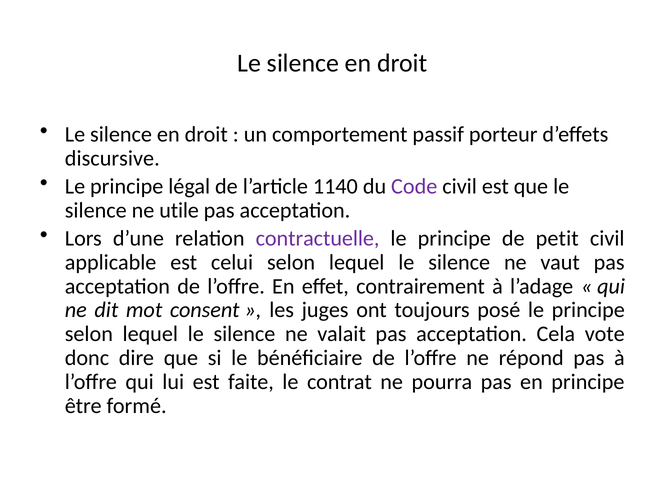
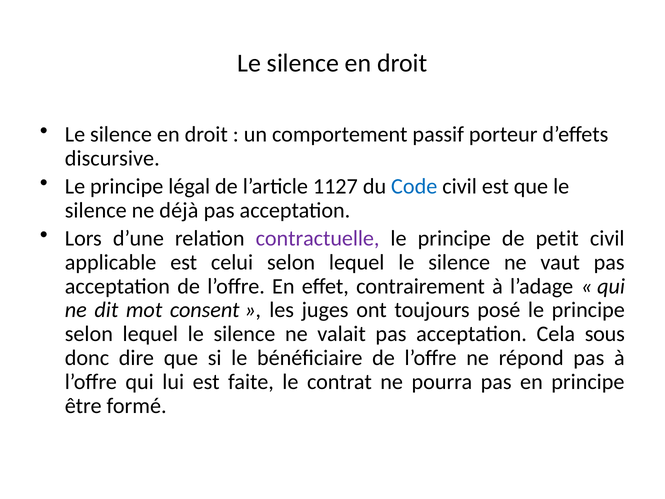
1140: 1140 -> 1127 (335, 186)
Code colour: purple -> blue (414, 186)
utile: utile -> déjà (179, 210)
vote: vote -> sous (605, 334)
